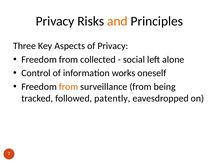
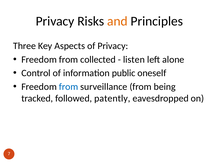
social: social -> listen (134, 60)
works: works -> public (124, 73)
from colour: orange -> blue (69, 87)
